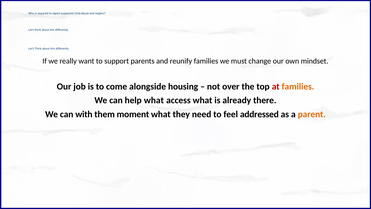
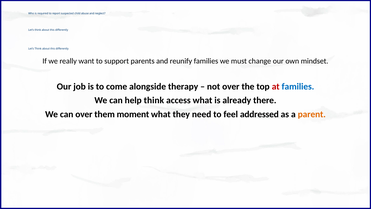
housing: housing -> therapy (183, 86)
families colour: orange -> blue (298, 86)
help what: what -> think (154, 100)
can with: with -> over (84, 114)
